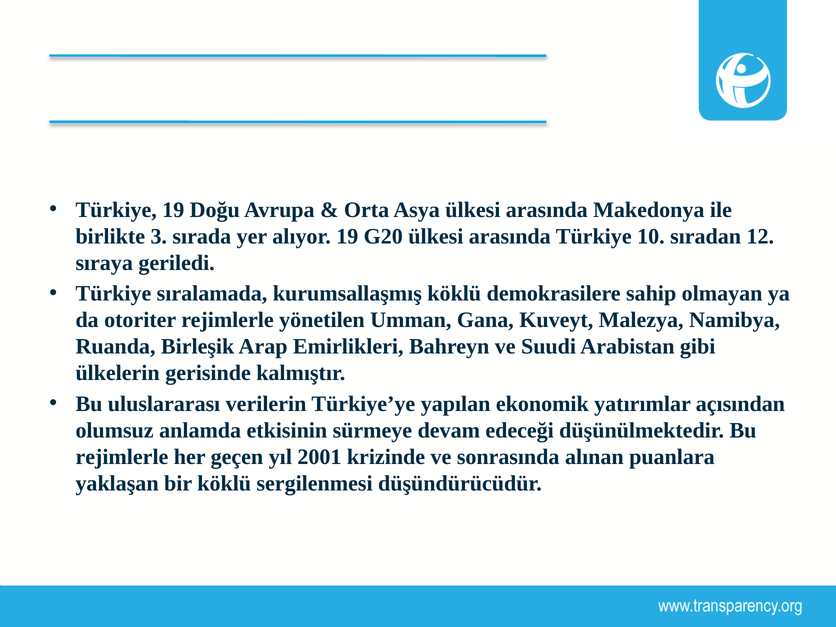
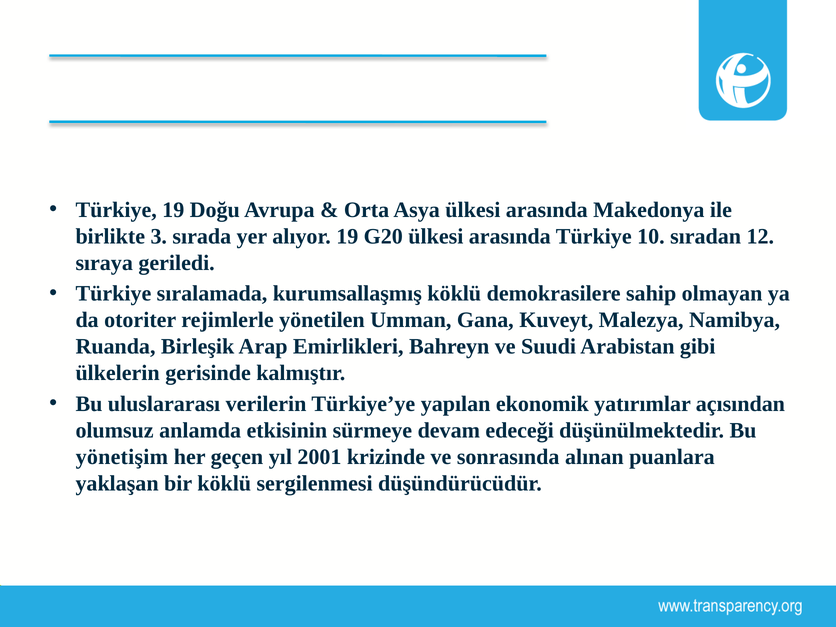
rejimlerle: rejimlerle -> yönetişim (122, 457)
